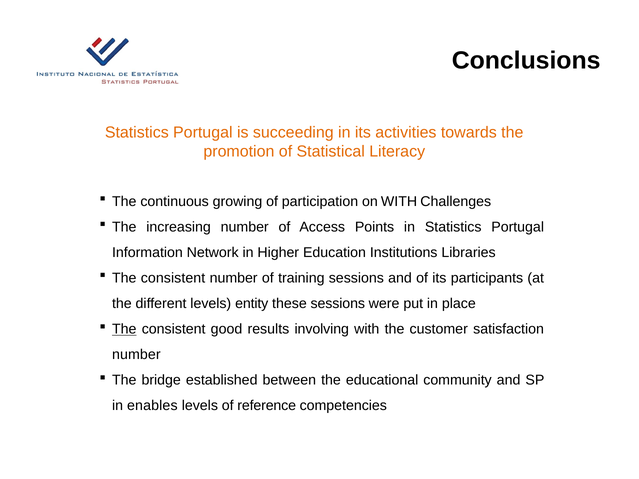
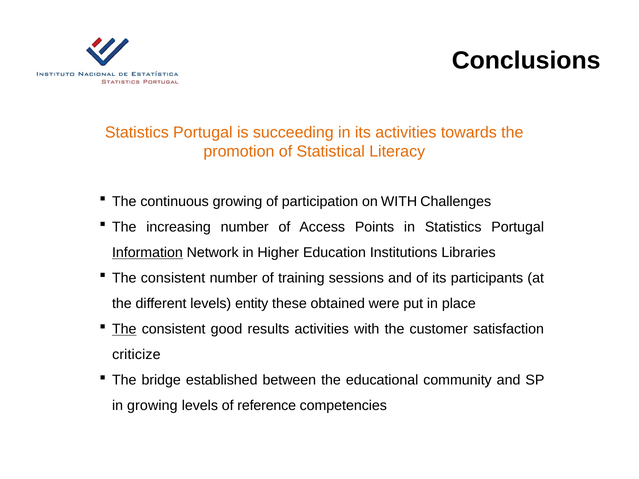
Information underline: none -> present (147, 253)
these sessions: sessions -> obtained (338, 304)
results involving: involving -> activities (322, 329)
number: number -> criticize (136, 355)
in enables: enables -> growing (152, 406)
